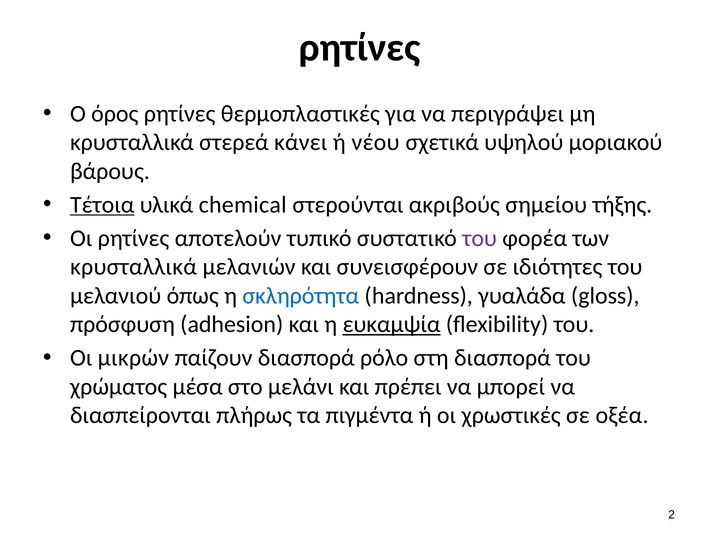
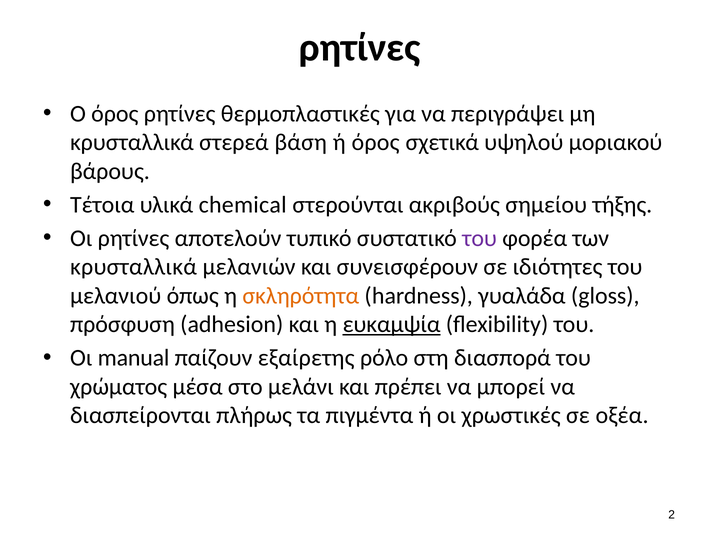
κάνει: κάνει -> βάση (301, 142)
ή νέου: νέου -> όρος (376, 142)
Τέτοια underline: present -> none (102, 205)
σκληρότητα colour: blue -> orange (301, 295)
μικρών: μικρών -> manual (134, 358)
παίζουν διασπορά: διασπορά -> εξαίρετης (306, 358)
